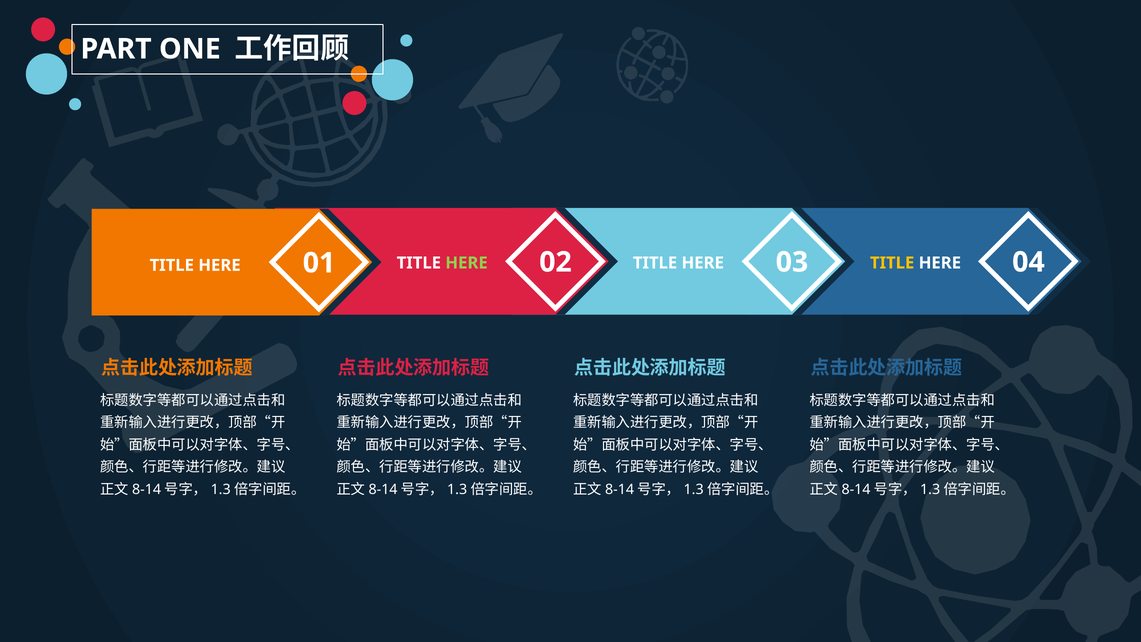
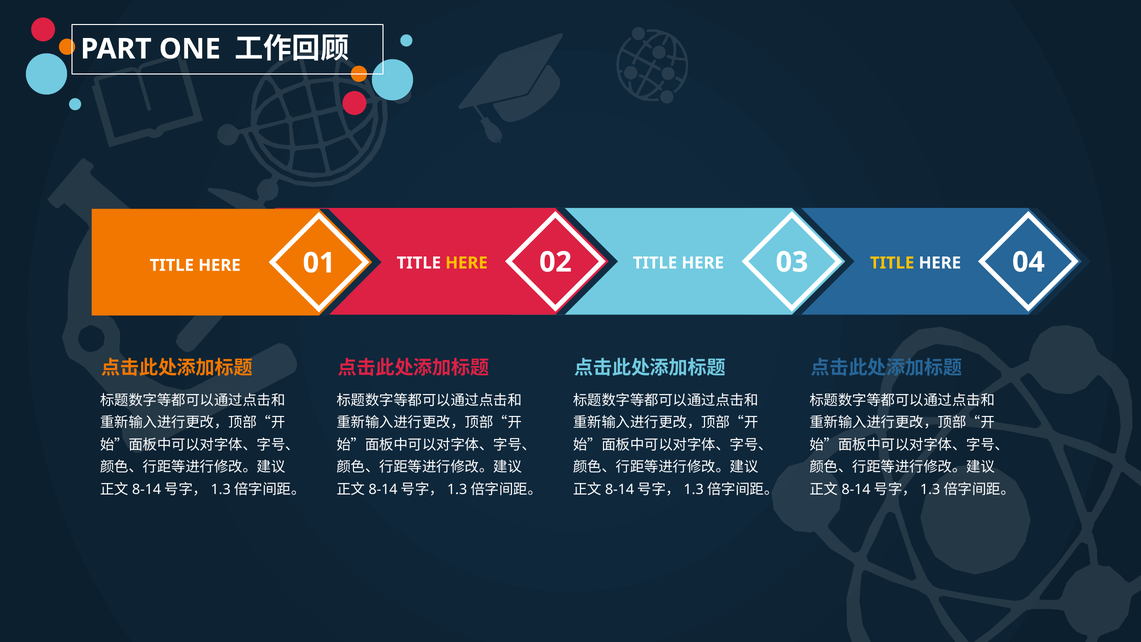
HERE colour: light green -> yellow (467, 263)
